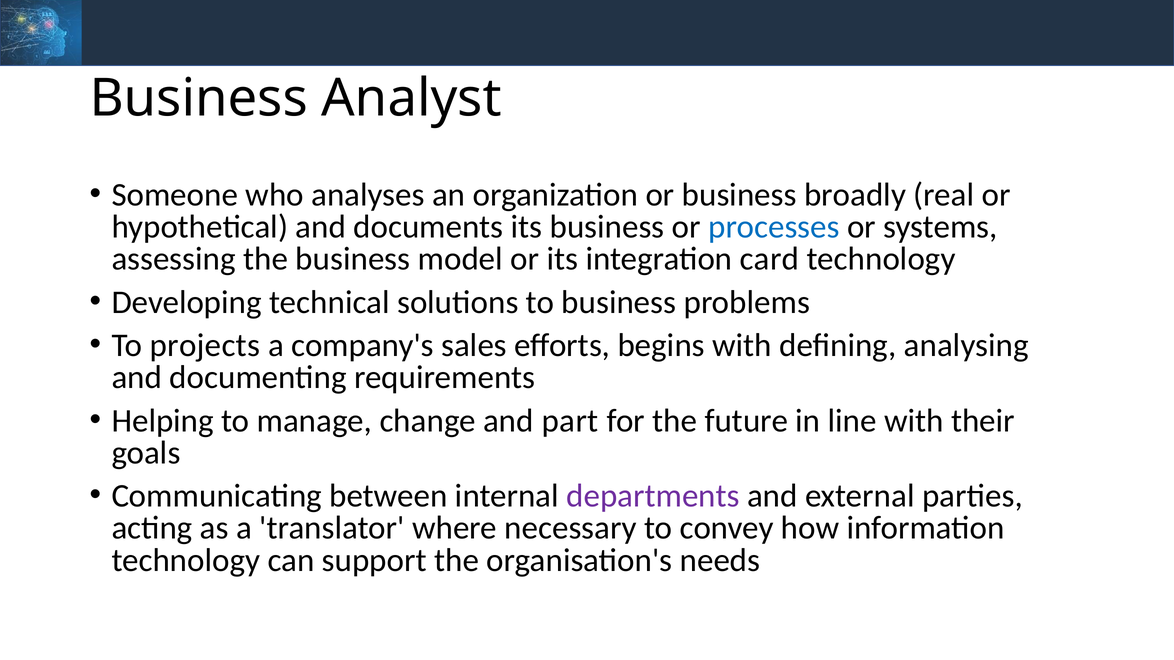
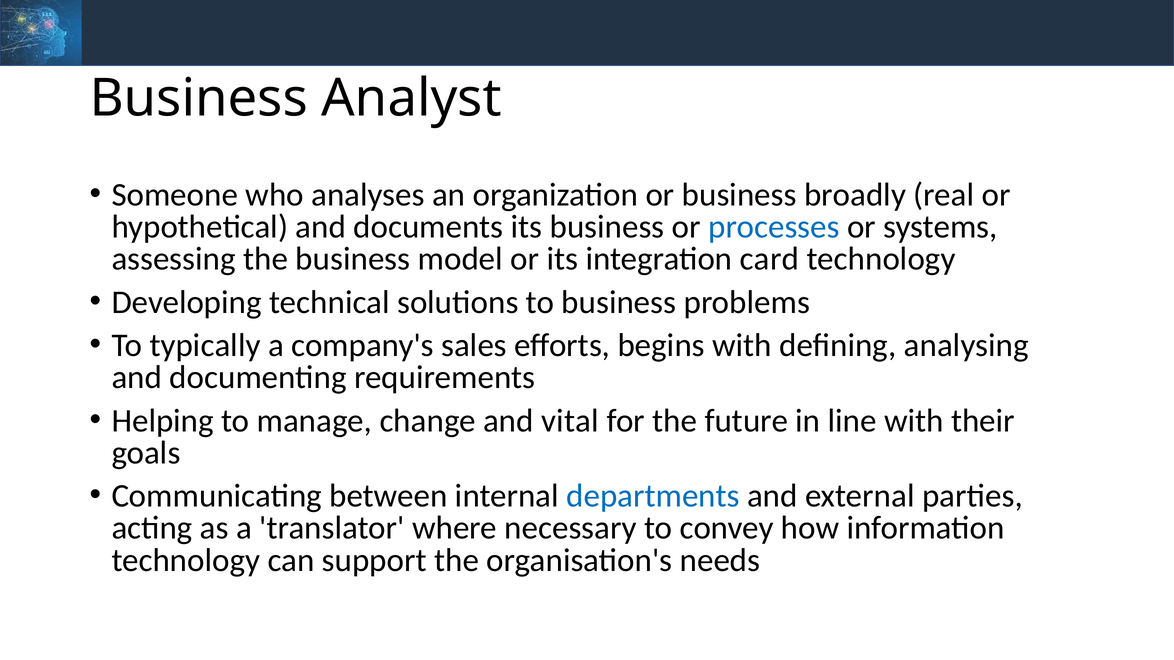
projects: projects -> typically (205, 346)
part: part -> vital (570, 421)
departments colour: purple -> blue (653, 496)
